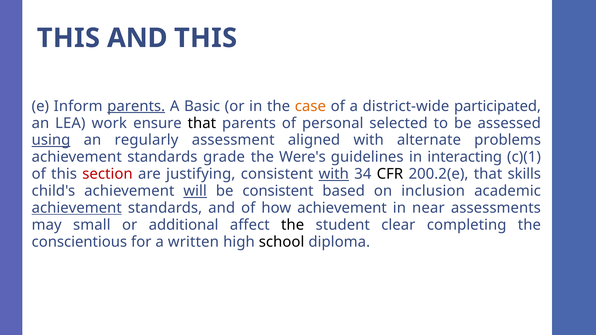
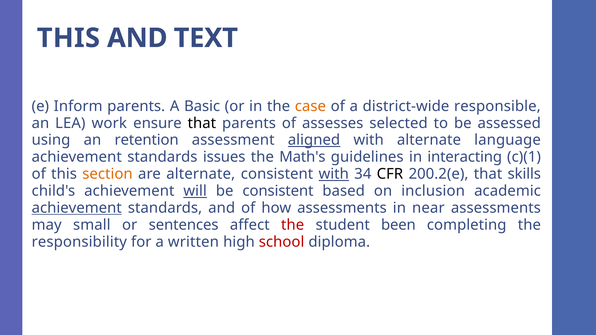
AND THIS: THIS -> TEXT (206, 38)
parents underline: present -> none (136, 106)
participated: participated -> responsible (497, 106)
personal: personal -> assesses (333, 123)
using underline: present -> none (51, 140)
regularly: regularly -> retention (147, 140)
aligned underline: none -> present (314, 140)
problems: problems -> language (508, 140)
grade: grade -> issues (224, 157)
Were's: Were's -> Math's (302, 157)
section colour: red -> orange (107, 174)
are justifying: justifying -> alternate (201, 174)
how achievement: achievement -> assessments (342, 208)
additional: additional -> sentences (184, 225)
the colour: black -> red (293, 225)
clear: clear -> been (398, 225)
conscientious: conscientious -> responsibility (79, 242)
school colour: black -> red (282, 242)
